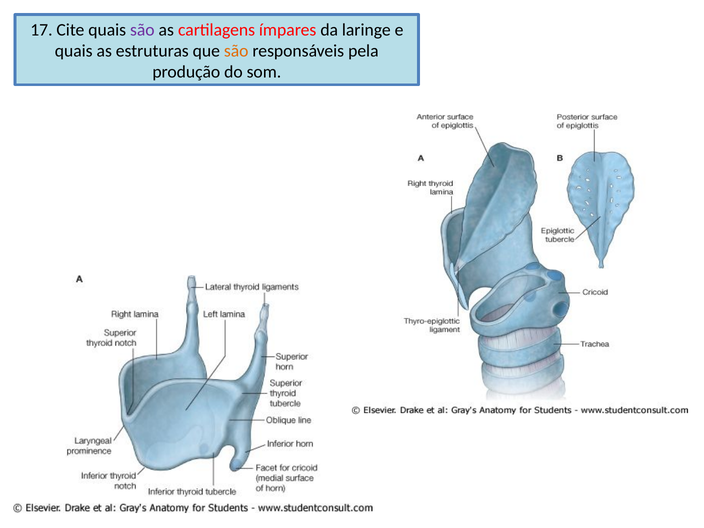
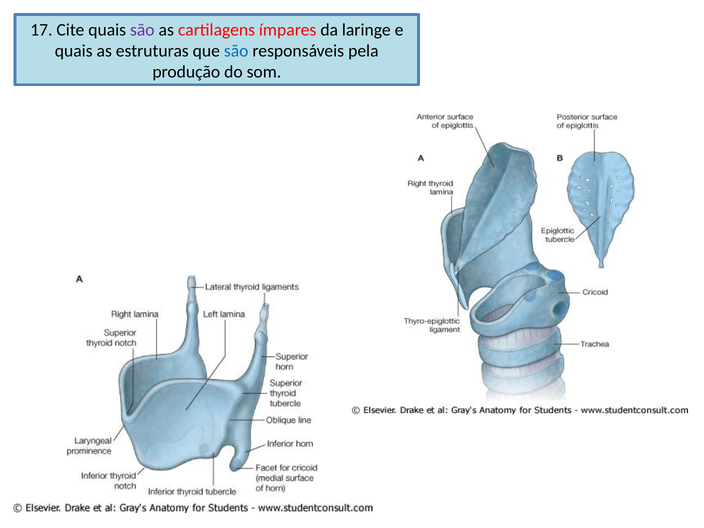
são colour: orange -> blue (236, 51)
